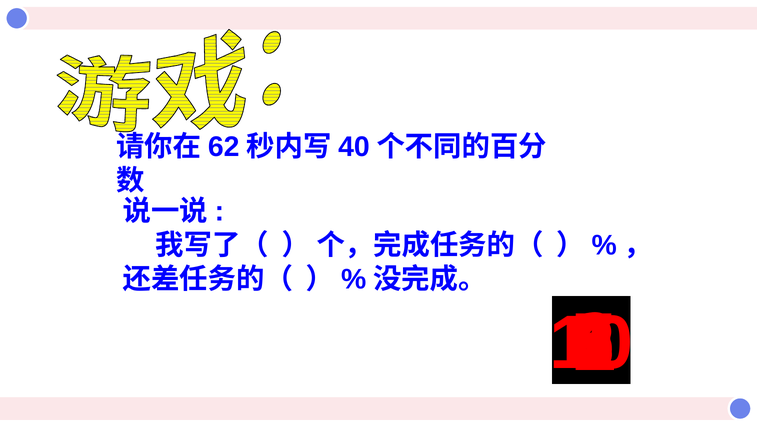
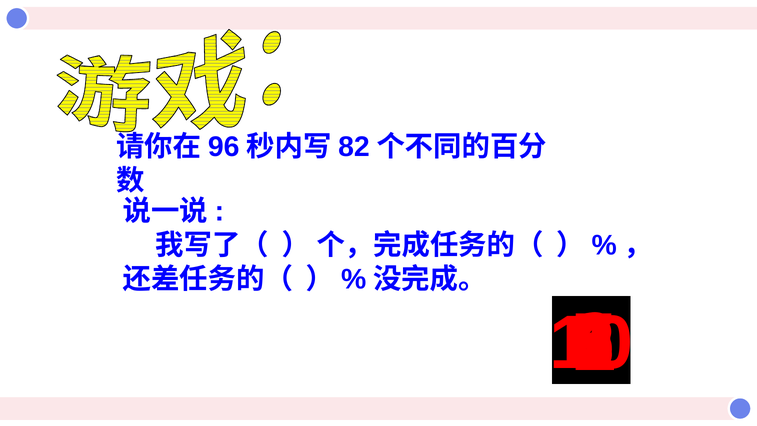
62: 62 -> 96 (224, 147)
40: 40 -> 82 (354, 147)
